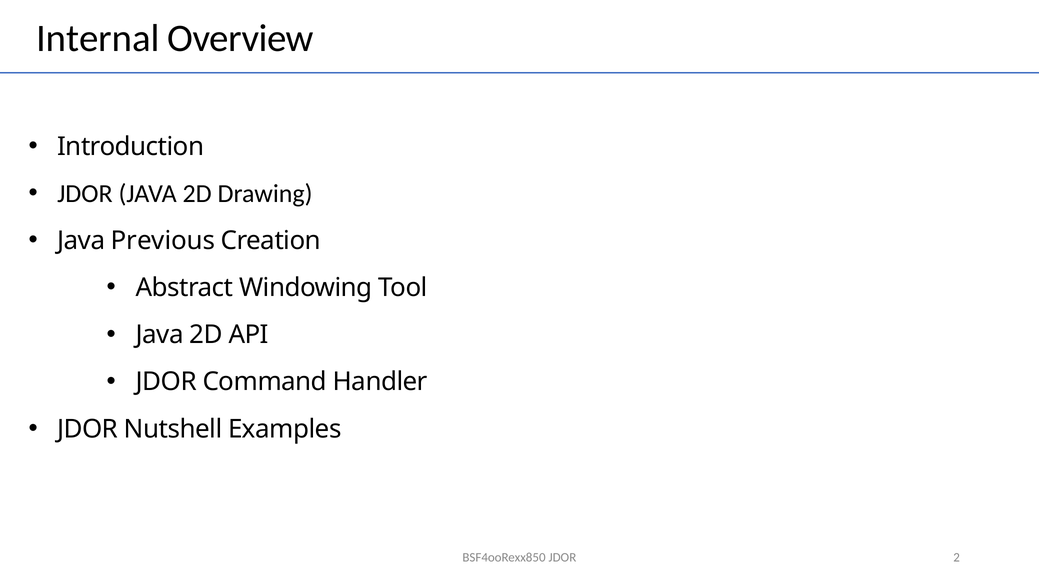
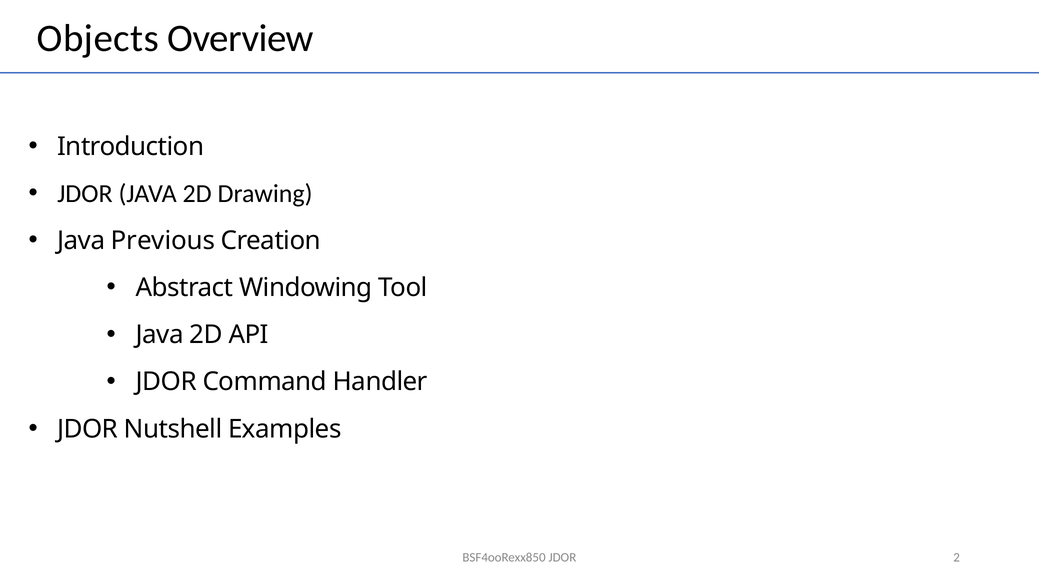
Internal: Internal -> Objects (98, 38)
